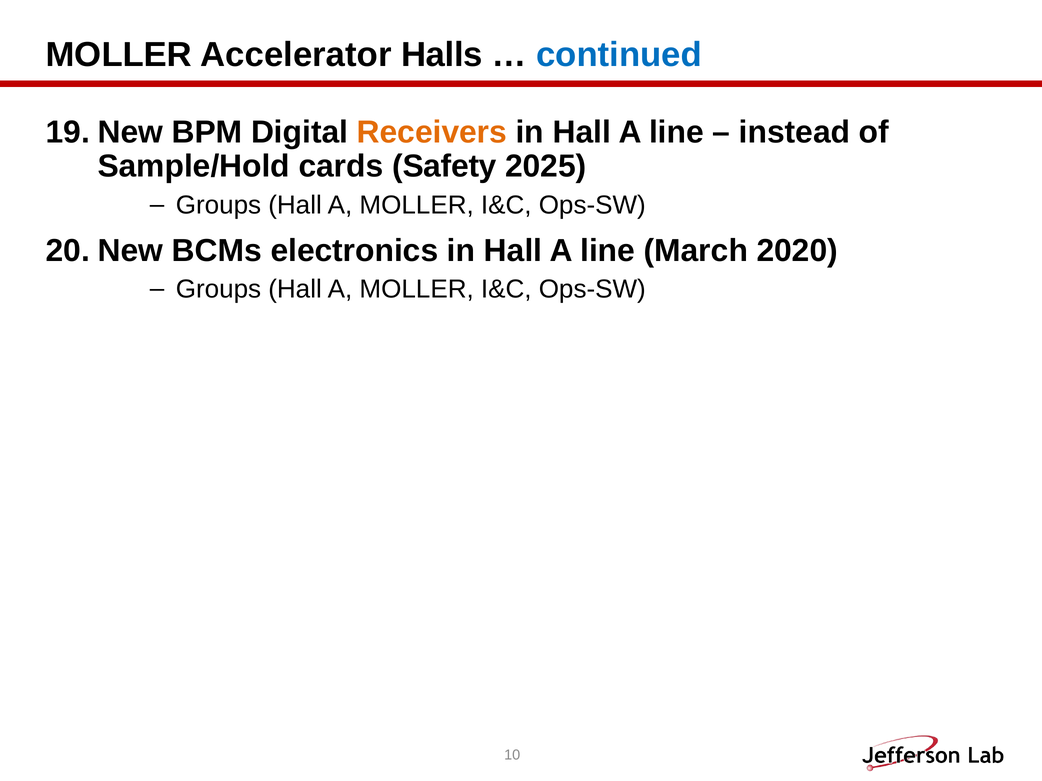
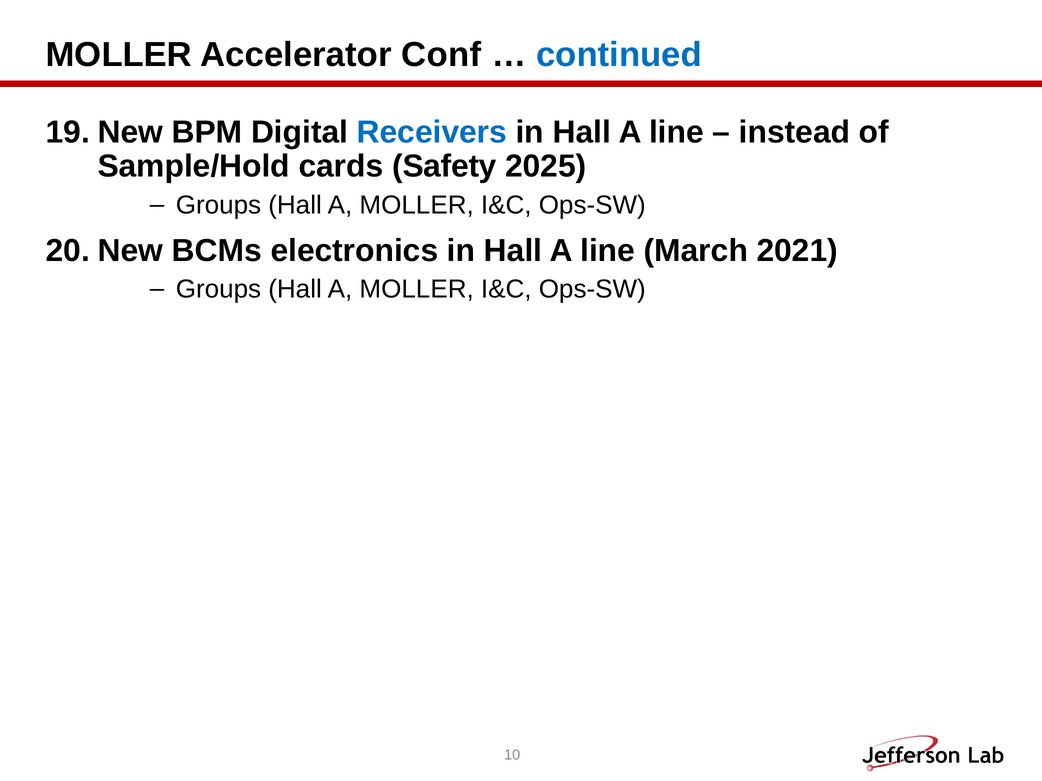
Halls: Halls -> Conf (441, 55)
Receivers colour: orange -> blue (432, 132)
2020: 2020 -> 2021 (797, 251)
